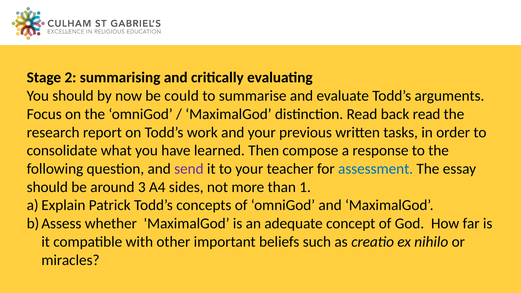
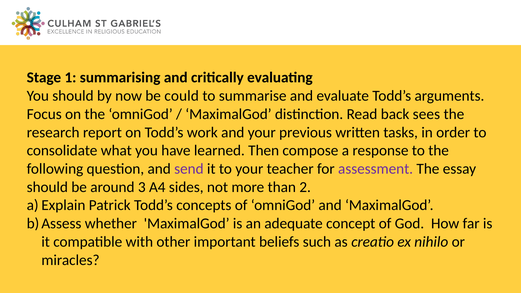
2: 2 -> 1 (70, 78)
back read: read -> sees (426, 114)
assessment colour: blue -> purple (376, 169)
1: 1 -> 2 (305, 187)
